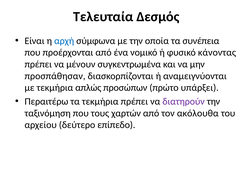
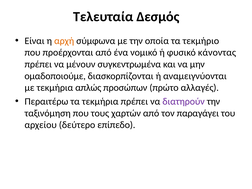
αρχή colour: blue -> orange (64, 41)
συνέπεια: συνέπεια -> τεκμήριο (201, 41)
προσπάθησαν: προσπάθησαν -> ομαδοποιούμε (55, 76)
υπάρξει: υπάρξει -> αλλαγές (200, 88)
ακόλουθα: ακόλουθα -> παραγάγει (198, 113)
